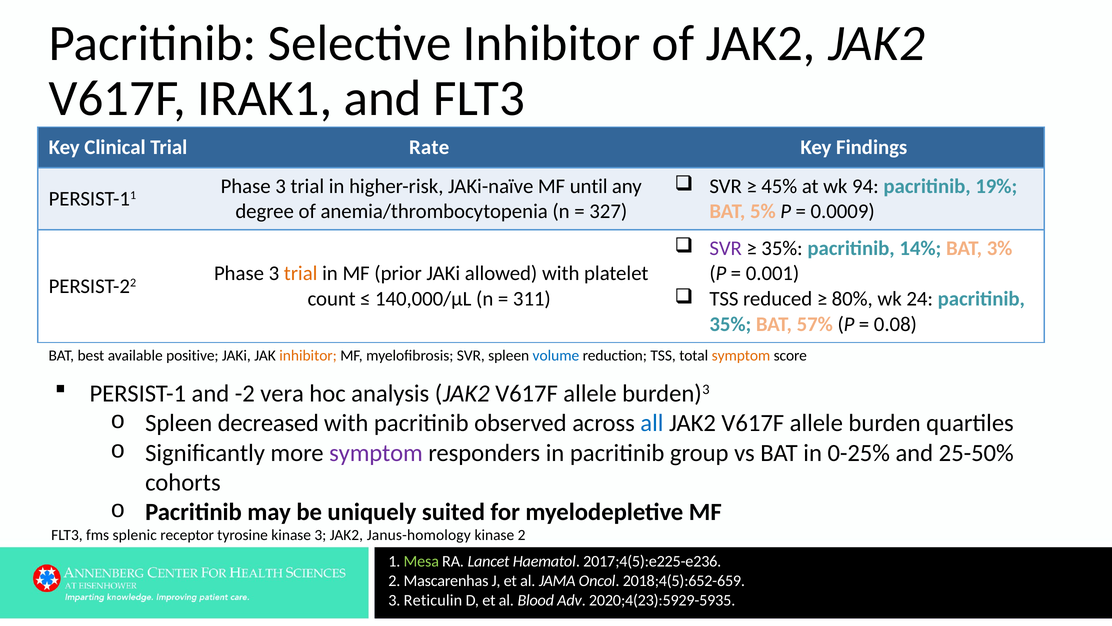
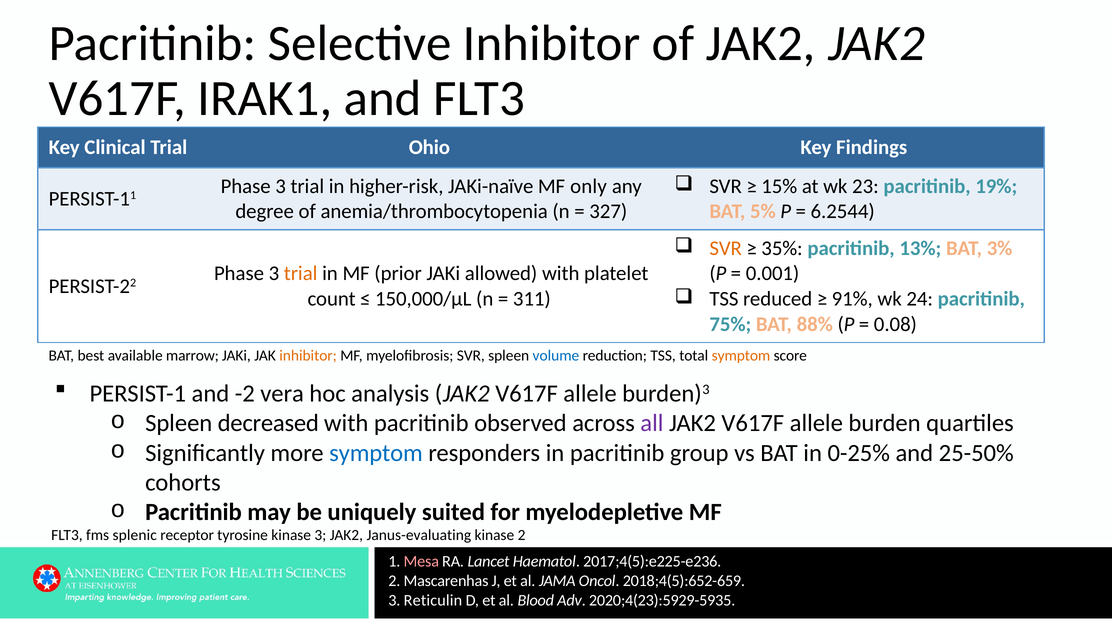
Rate: Rate -> Ohio (429, 147)
45%: 45% -> 15% (779, 186)
94: 94 -> 23 (865, 186)
until: until -> only (589, 186)
0.0009: 0.0009 -> 6.2544 (843, 211)
SVR colour: purple -> orange (726, 248)
14%: 14% -> 13% (920, 248)
80%: 80% -> 91% (852, 299)
140,000/µL: 140,000/µL -> 150,000/µL (423, 299)
35%: 35% -> 75% (730, 324)
57%: 57% -> 88% (815, 324)
positive: positive -> marrow (192, 355)
all colour: blue -> purple (652, 423)
symptom colour: purple -> blue (376, 453)
Janus-homology: Janus-homology -> Janus-evaluating (419, 535)
Mesa colour: light green -> pink (421, 561)
